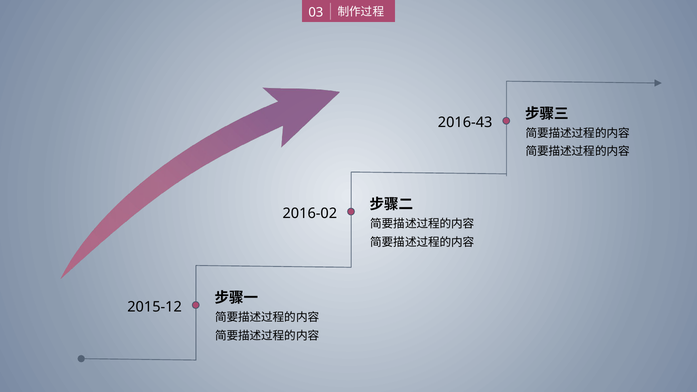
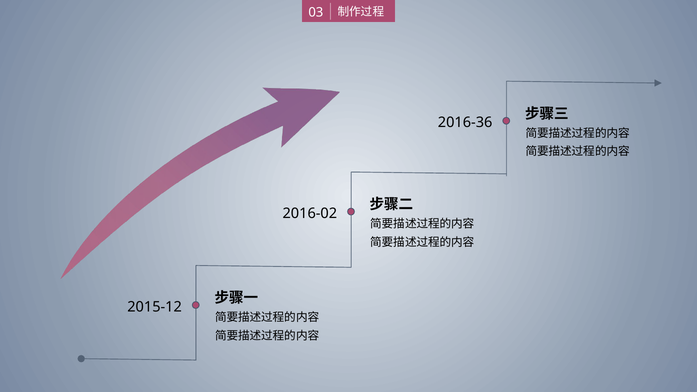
2016-43: 2016-43 -> 2016-36 (465, 123)
